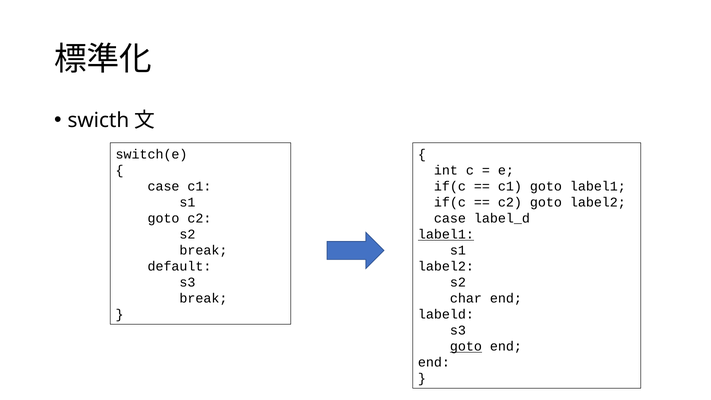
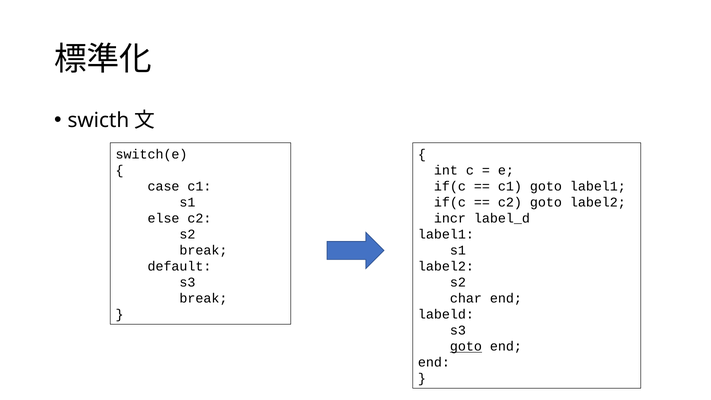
goto: goto -> else (164, 218)
case: case -> incr (450, 218)
label1 underline: present -> none (446, 234)
